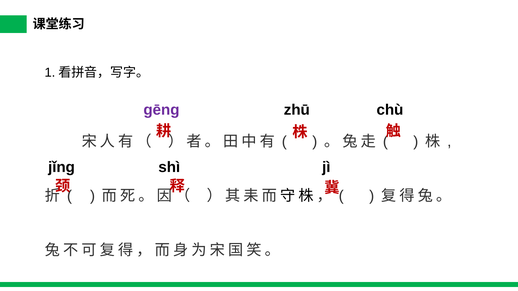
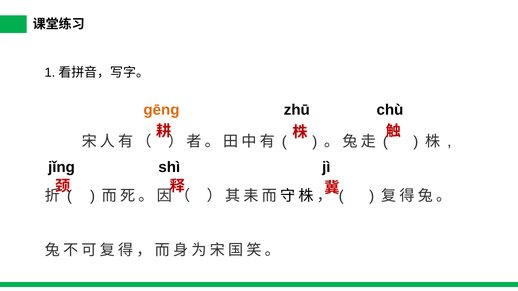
gēng colour: purple -> orange (161, 110)
